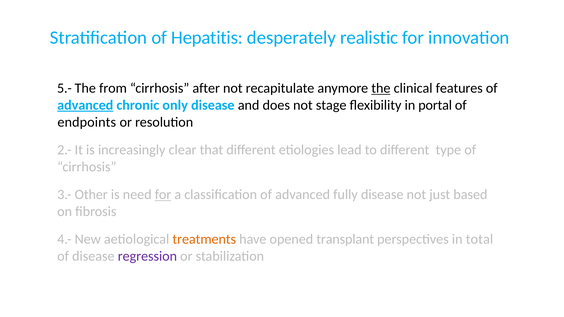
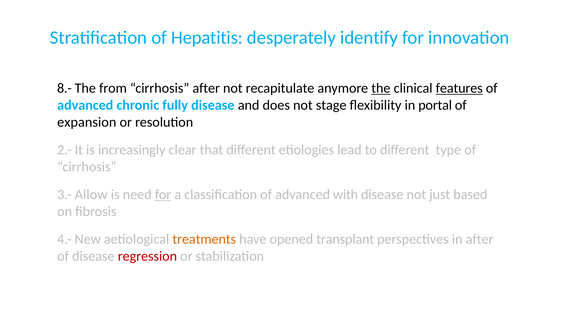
realistic: realistic -> identify (369, 38)
5.-: 5.- -> 8.- (64, 88)
features underline: none -> present (459, 88)
advanced underline: present -> none (85, 105)
only: only -> fully (175, 105)
endpoints: endpoints -> expansion (87, 122)
Other: Other -> Allow (91, 195)
fully: fully -> with (346, 195)
in total: total -> after (480, 240)
regression colour: purple -> red (147, 256)
